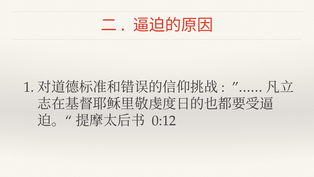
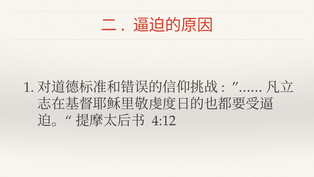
0:12: 0:12 -> 4:12 (164, 120)
